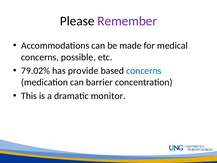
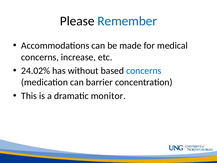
Remember colour: purple -> blue (127, 21)
possible: possible -> increase (78, 57)
79.02%: 79.02% -> 24.02% (36, 71)
provide: provide -> without (83, 71)
